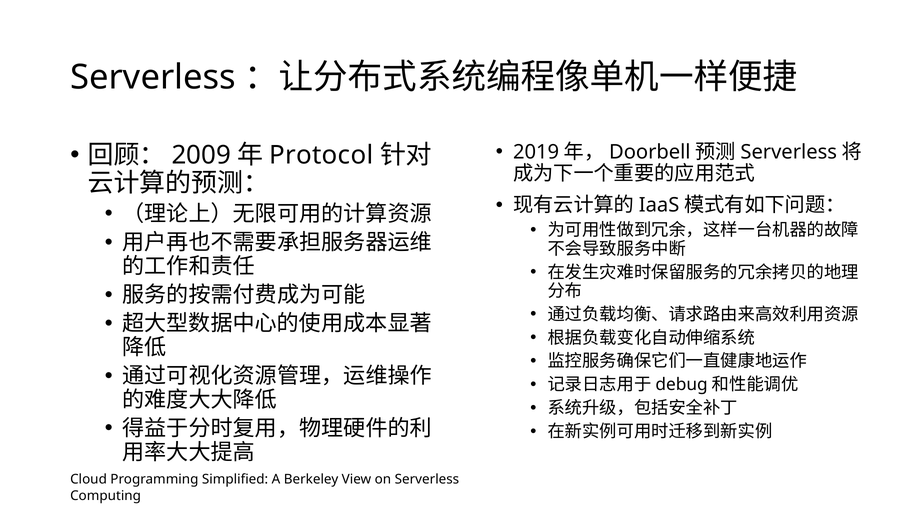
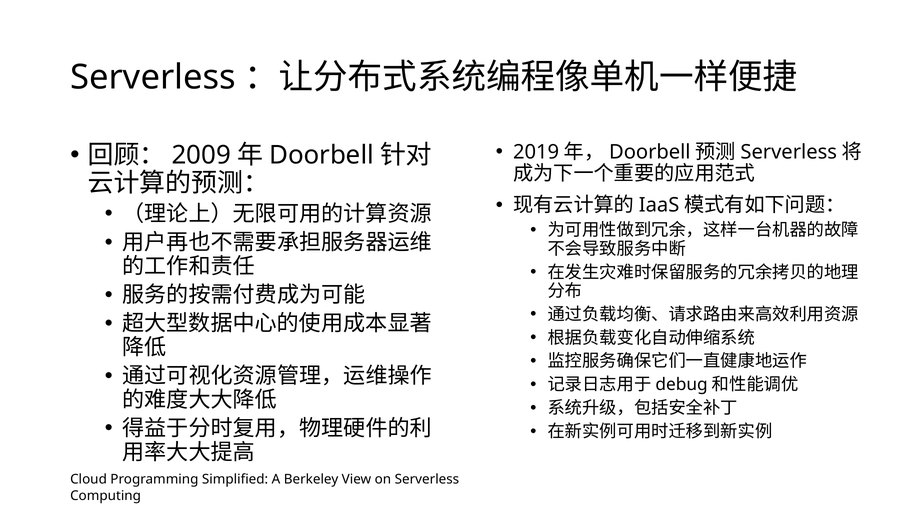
Protocol: Protocol -> Doorbell (322, 155)
